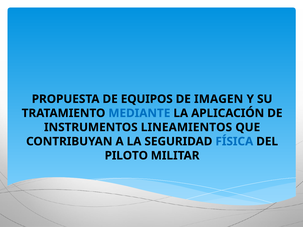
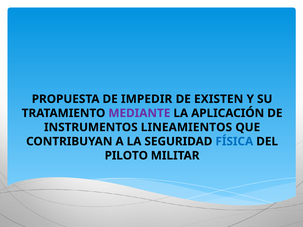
EQUIPOS: EQUIPOS -> IMPEDIR (147, 99)
IMAGEN: IMAGEN -> EXISTEN (219, 99)
MEDIANTE colour: blue -> purple (139, 113)
